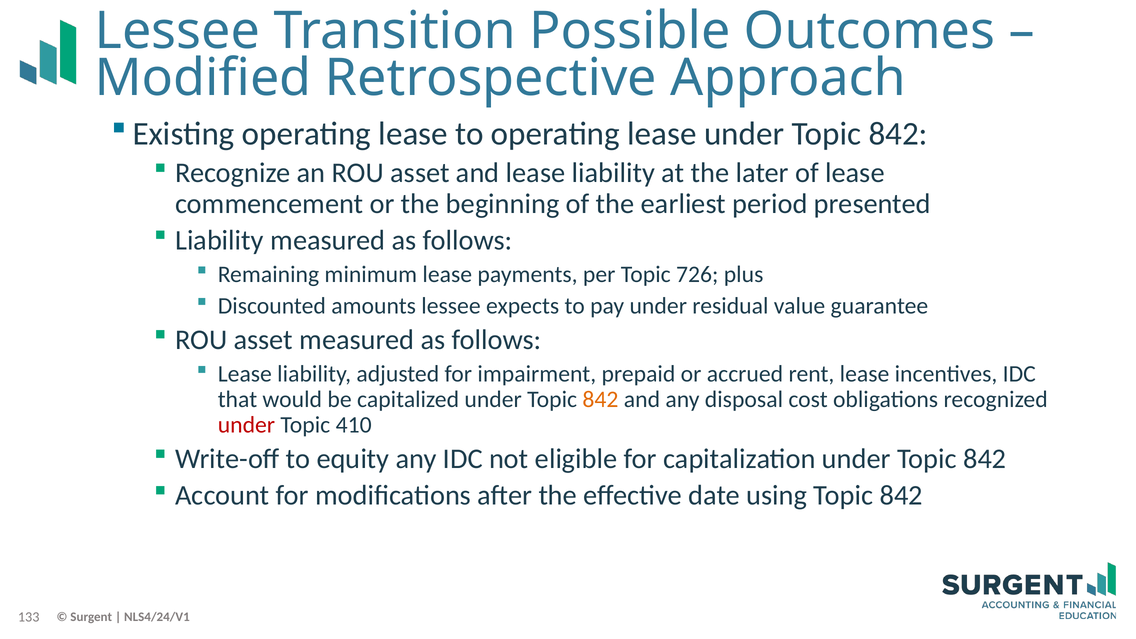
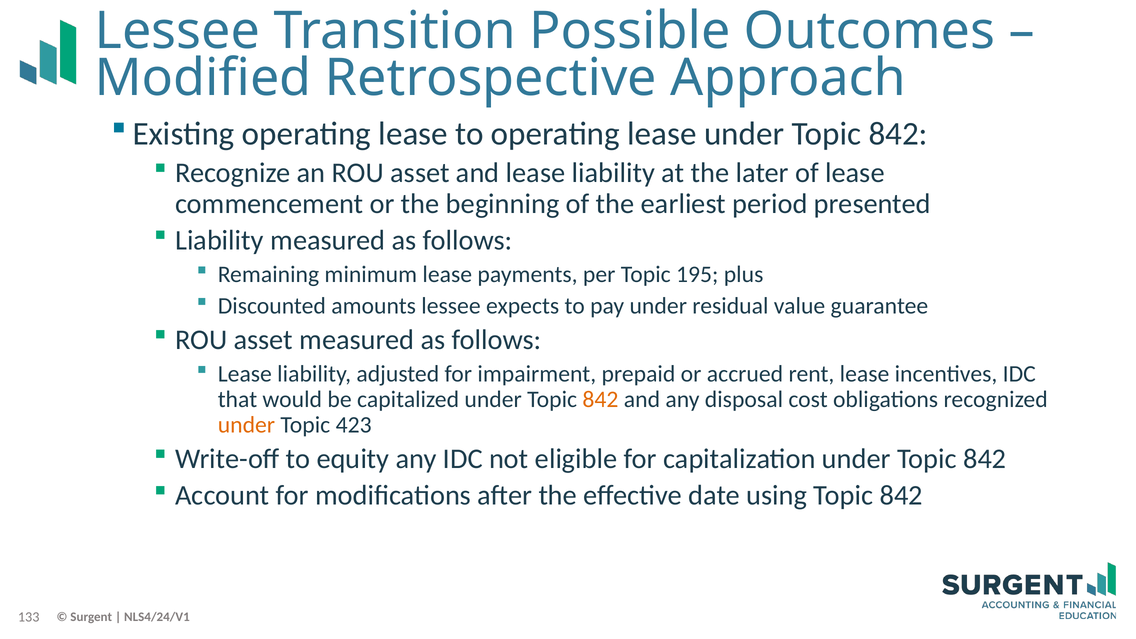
726: 726 -> 195 (697, 274)
under colour: red -> orange (246, 425)
410: 410 -> 423 (354, 425)
